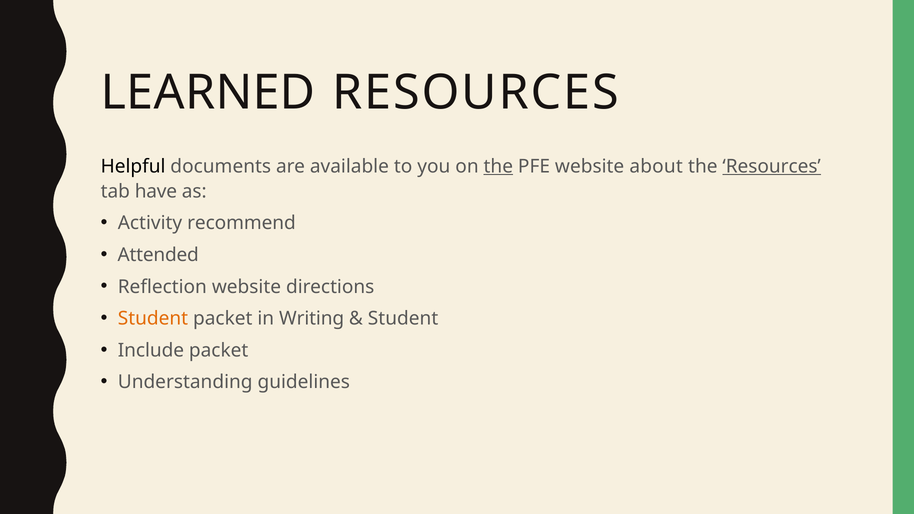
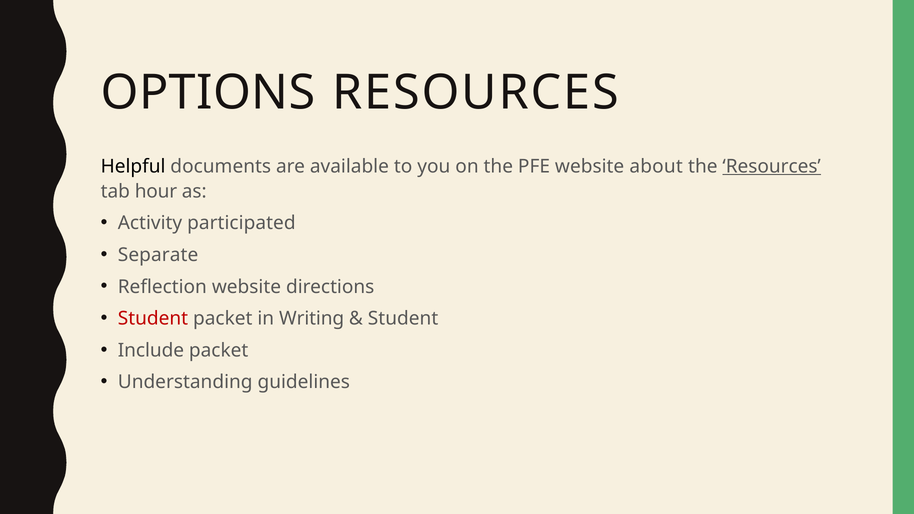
LEARNED: LEARNED -> OPTIONS (208, 93)
the underline: present -> none (498, 166)
have: have -> hour (156, 191)
recommend: recommend -> participated (241, 223)
Attended: Attended -> Separate (158, 255)
Student colour: orange -> red (153, 319)
